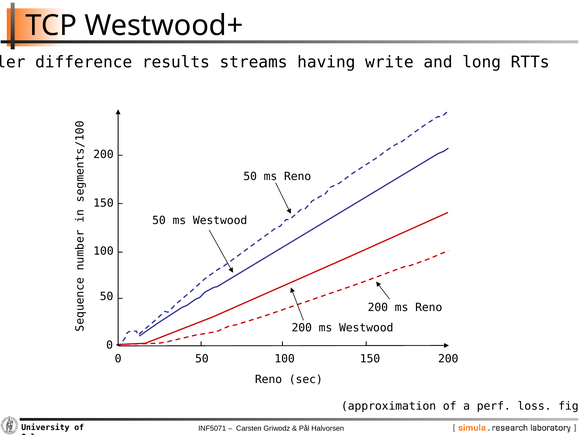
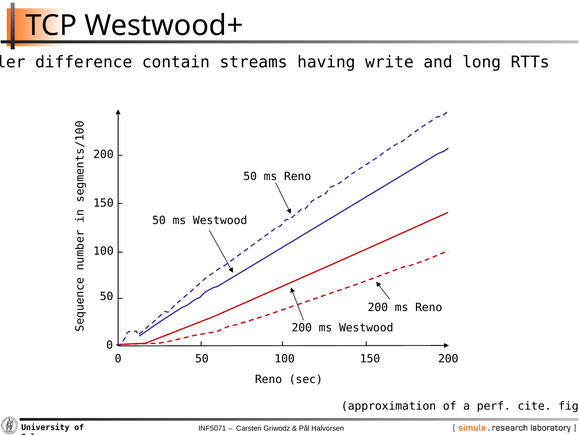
results: results -> contain (176, 62)
loss: loss -> cite (535, 405)
